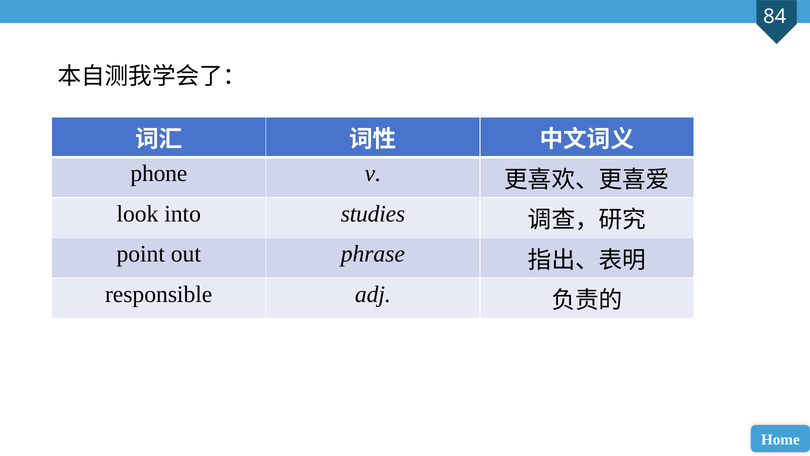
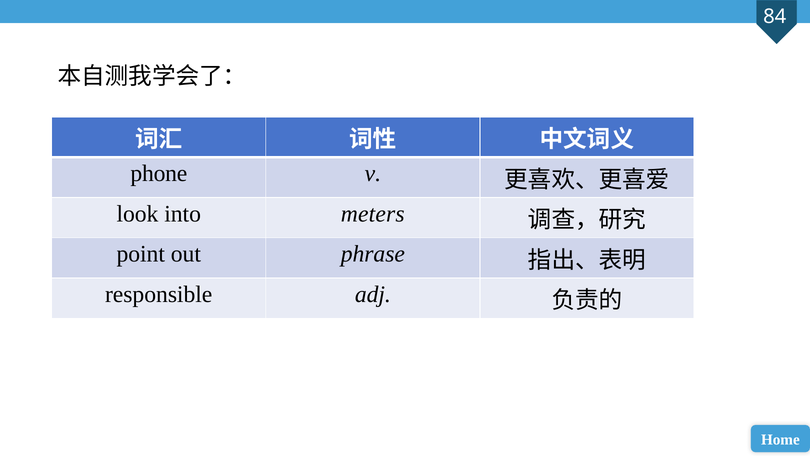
studies: studies -> meters (373, 214)
